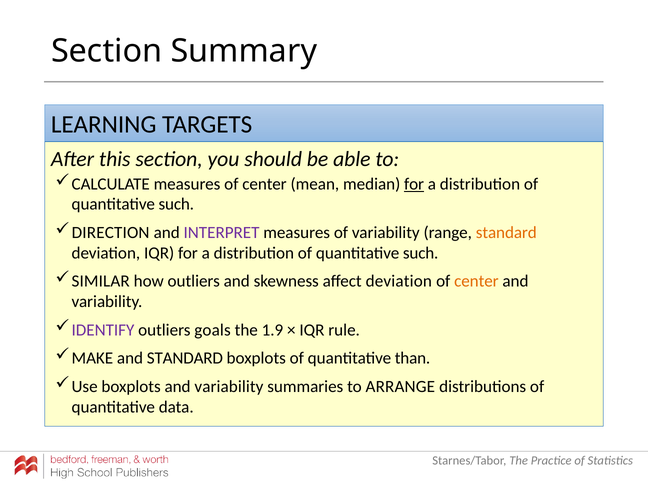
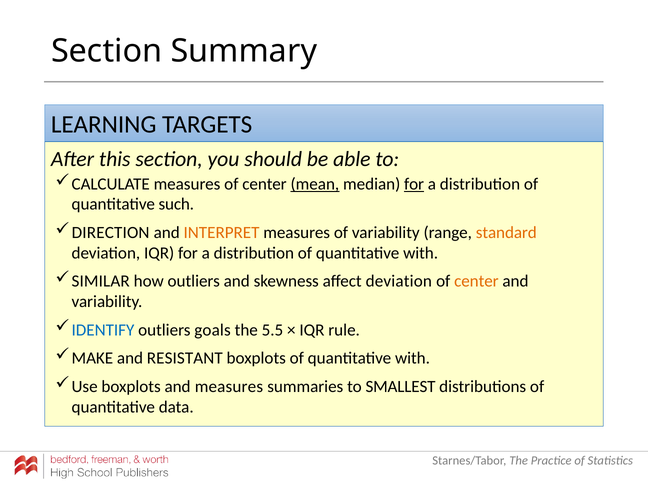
mean underline: none -> present (315, 184)
INTERPRET colour: purple -> orange (222, 233)
such: such -> with (421, 253)
IDENTIFY colour: purple -> blue (103, 330)
1.9: 1.9 -> 5.5 (272, 330)
and STANDARD: STANDARD -> RESISTANT (185, 358)
boxplots of quantitative than: than -> with (412, 358)
boxplots and variability: variability -> measures (229, 387)
ARRANGE: ARRANGE -> SMALLEST (401, 387)
